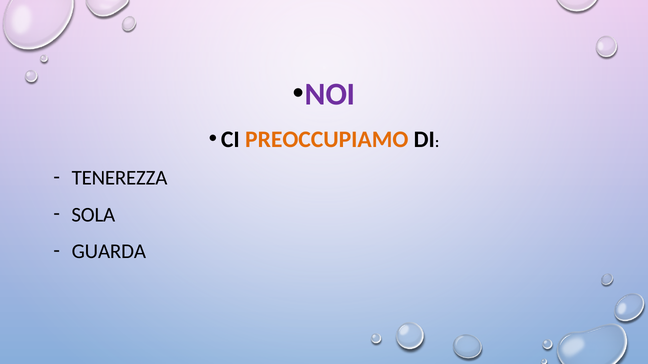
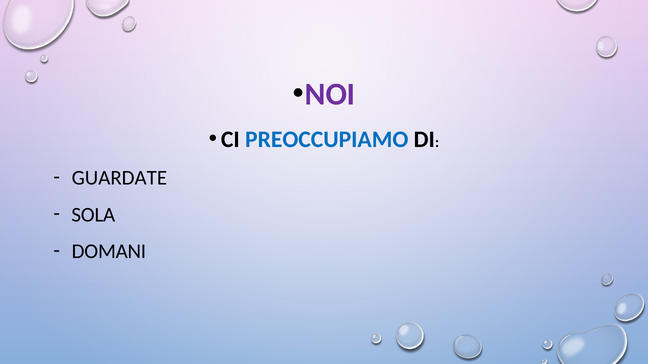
PREOCCUPIAMO colour: orange -> blue (327, 140)
TENEREZZA: TENEREZZA -> GUARDATE (119, 178)
GUARDA: GUARDA -> DOMANI (109, 252)
